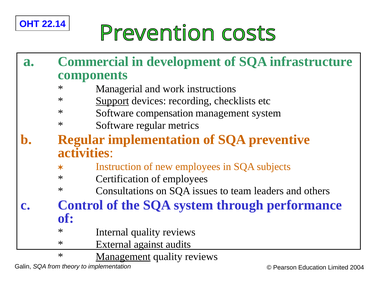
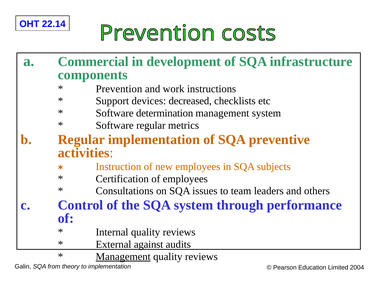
Managerial: Managerial -> Prevention (119, 89)
Support underline: present -> none (112, 101)
recording: recording -> decreased (190, 101)
compensation: compensation -> determination (165, 113)
